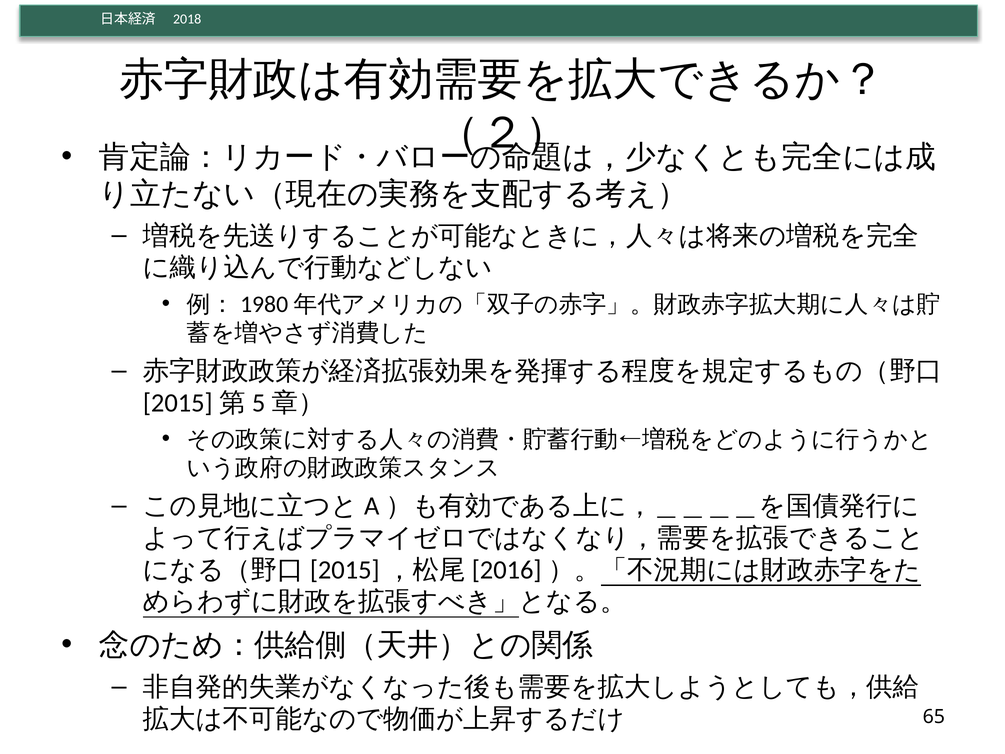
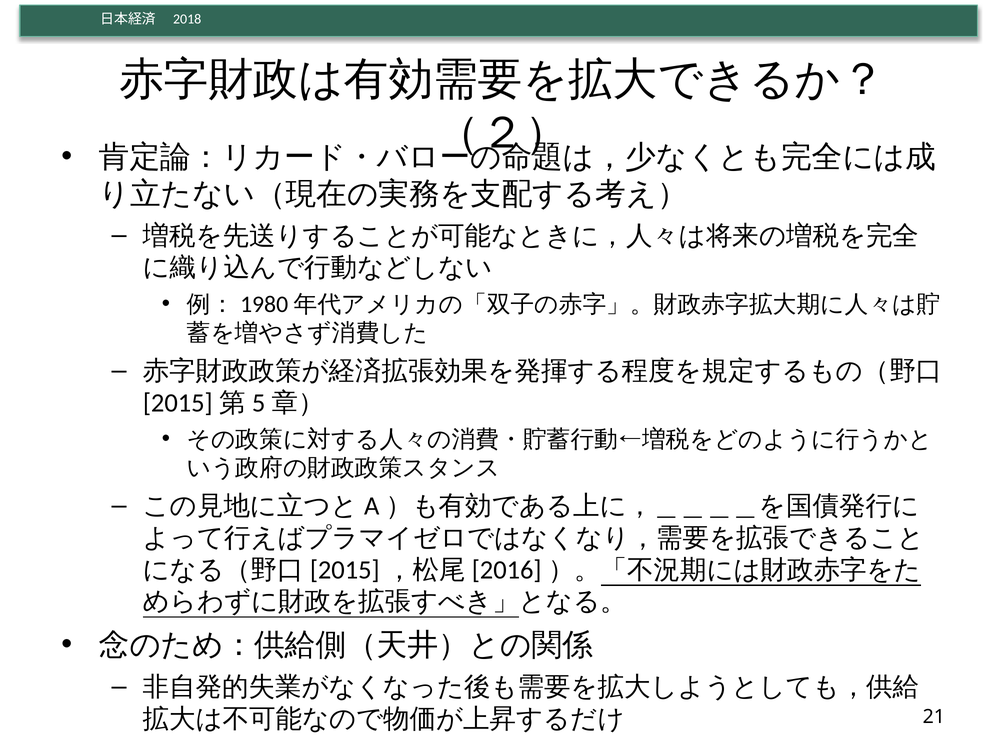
65: 65 -> 21 (934, 717)
